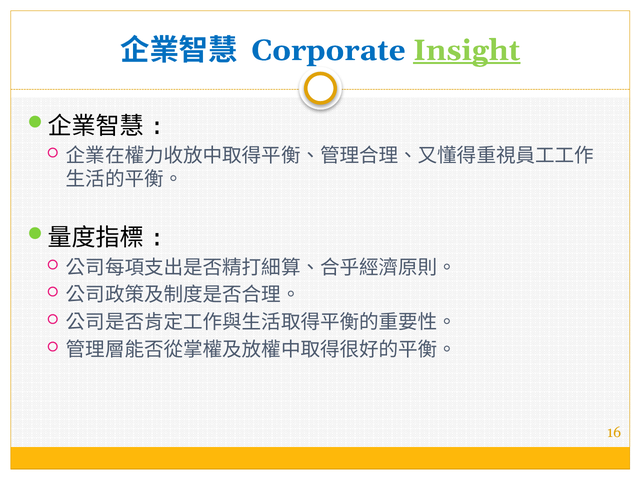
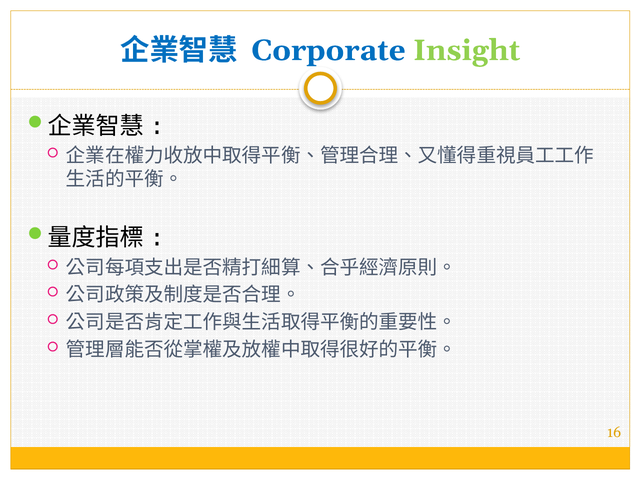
Insight underline: present -> none (467, 50)
